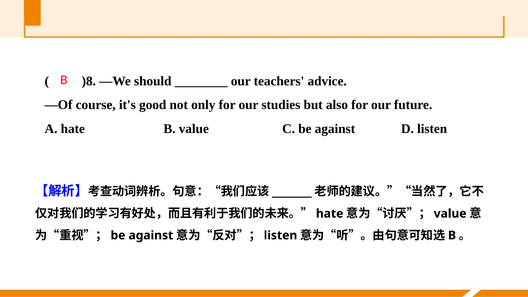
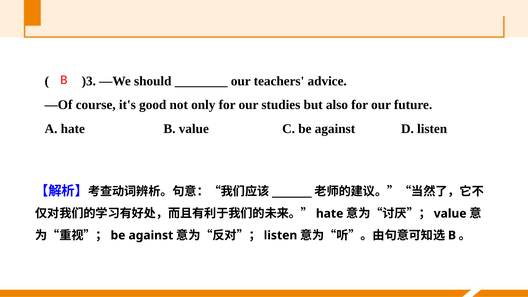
)8: )8 -> )3 (89, 81)
